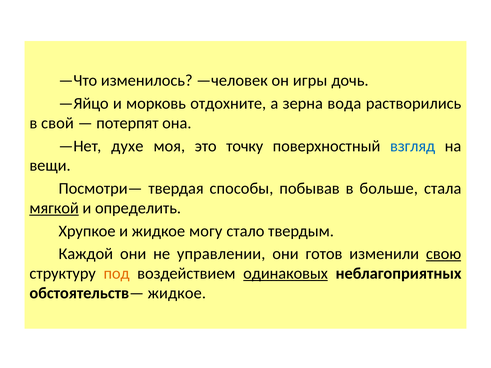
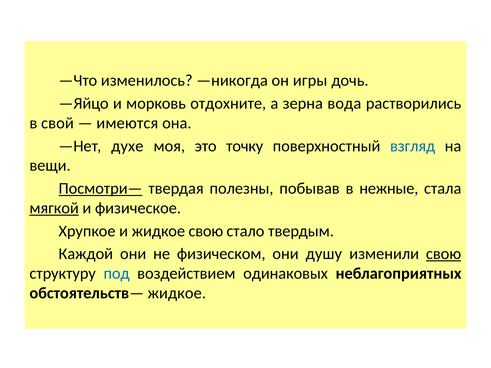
—человек: —человек -> —никогда (232, 81)
потерпят: потерпят -> имеются (127, 123)
Посмотри— underline: none -> present (100, 189)
способы: способы -> полезны (242, 189)
больше: больше -> нежные (389, 189)
определить: определить -> физическое (138, 208)
жидкое могу: могу -> свою (206, 231)
управлении: управлении -> физическом (221, 254)
готов: готов -> душу (324, 254)
под colour: orange -> blue (117, 274)
одинаковых underline: present -> none (286, 274)
